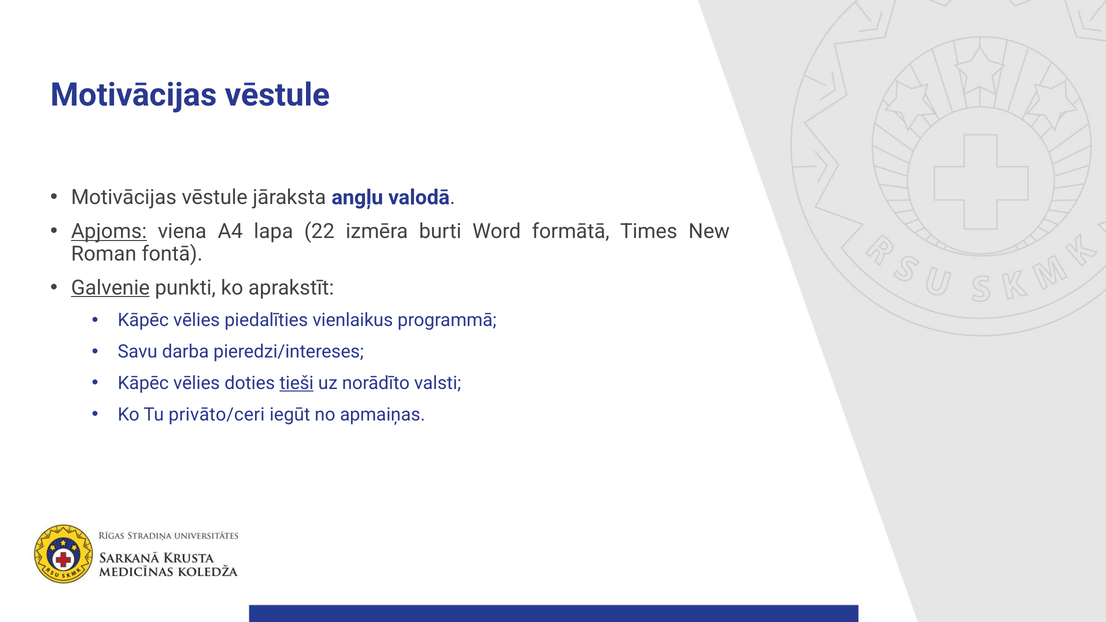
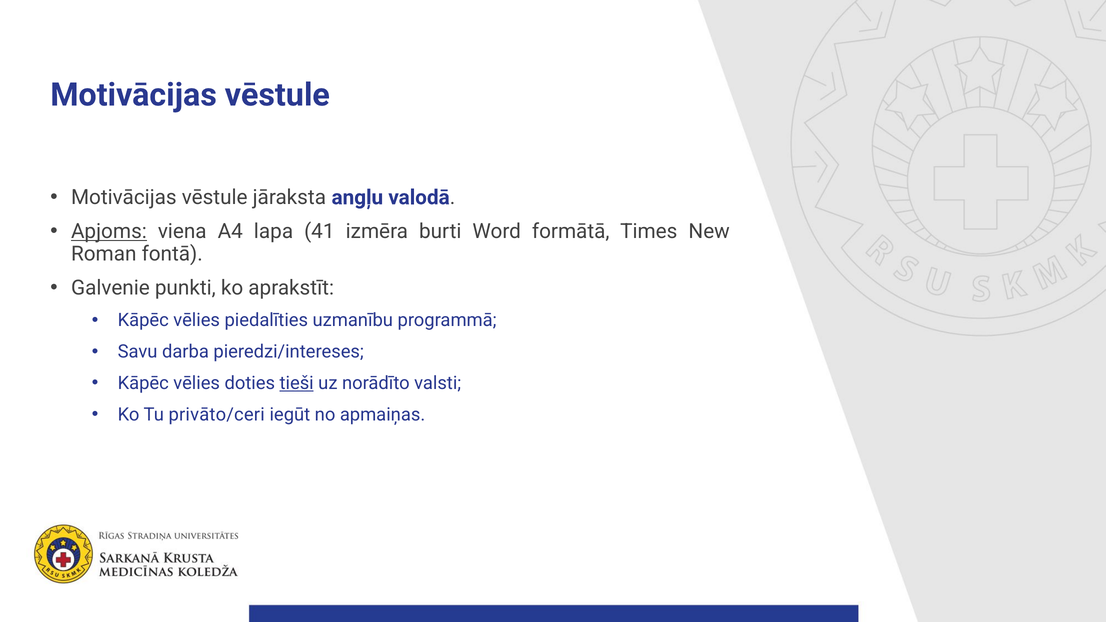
22: 22 -> 41 (319, 231)
Galvenie underline: present -> none (110, 288)
vienlaikus: vienlaikus -> uzmanību (353, 320)
